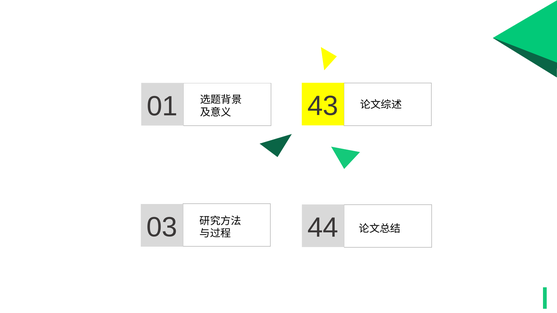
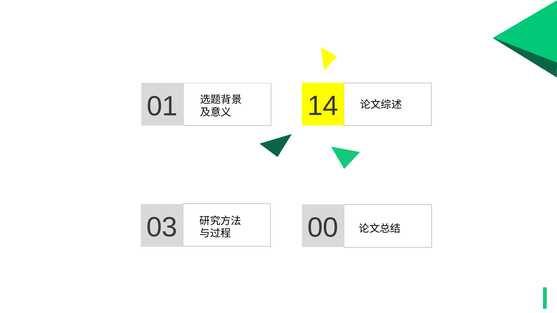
43: 43 -> 14 (323, 106)
44: 44 -> 00 (323, 228)
